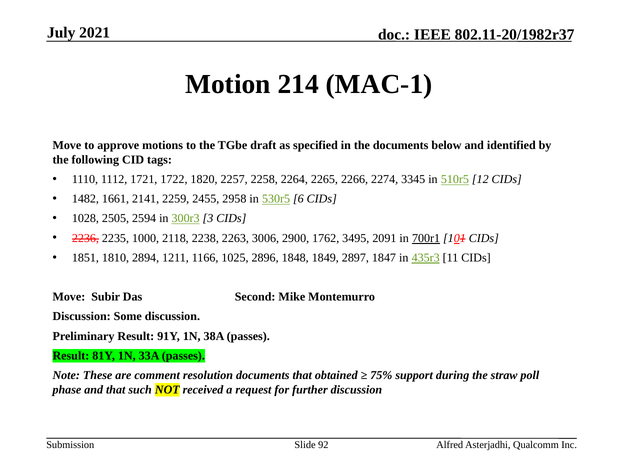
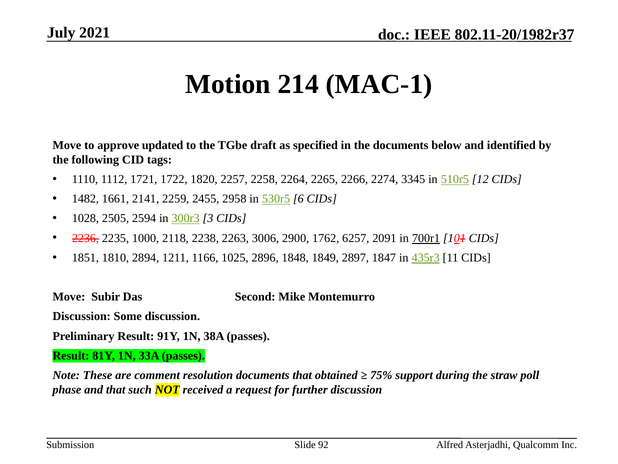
motions: motions -> updated (163, 145)
3495: 3495 -> 6257 (356, 238)
